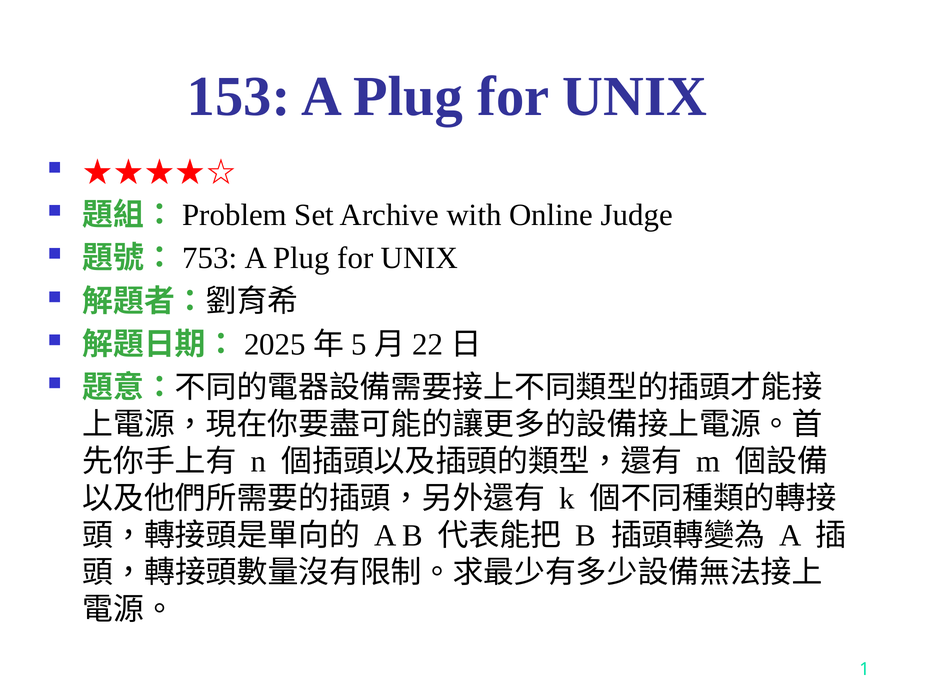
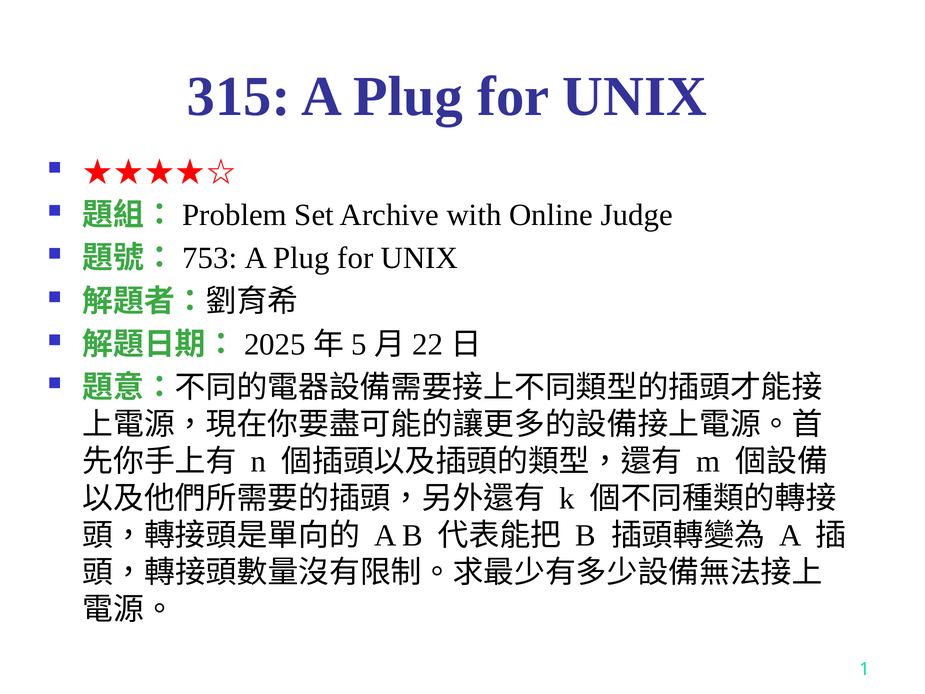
153: 153 -> 315 (239, 96)
